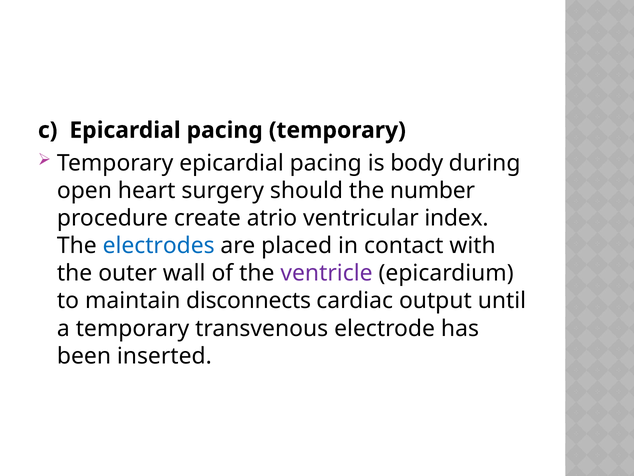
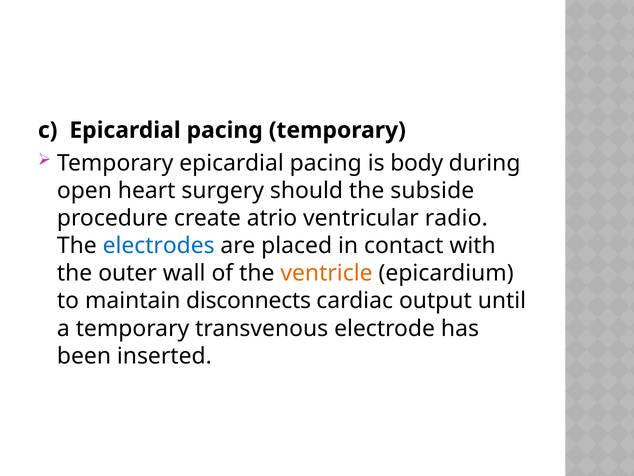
number: number -> subside (432, 190)
index: index -> radio (456, 218)
ventricle colour: purple -> orange (327, 273)
